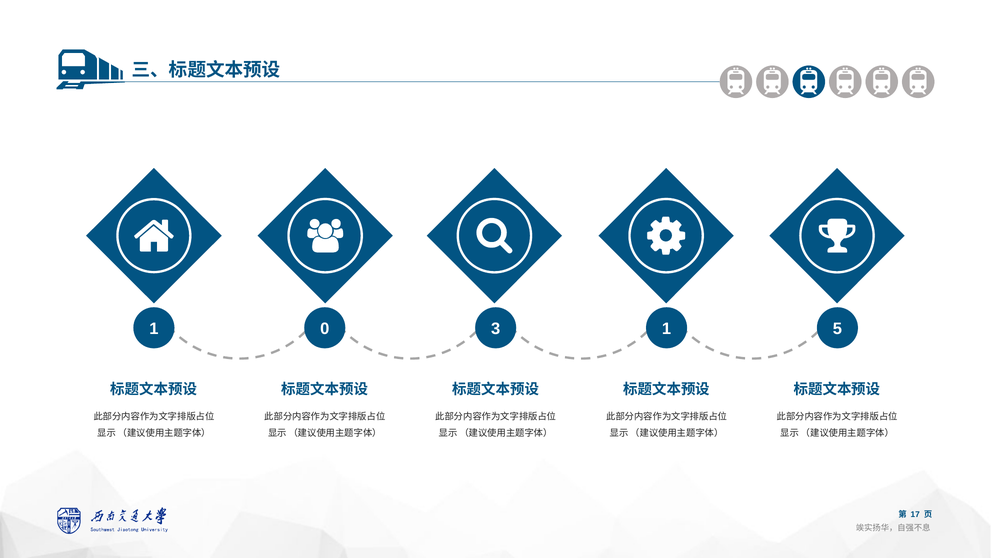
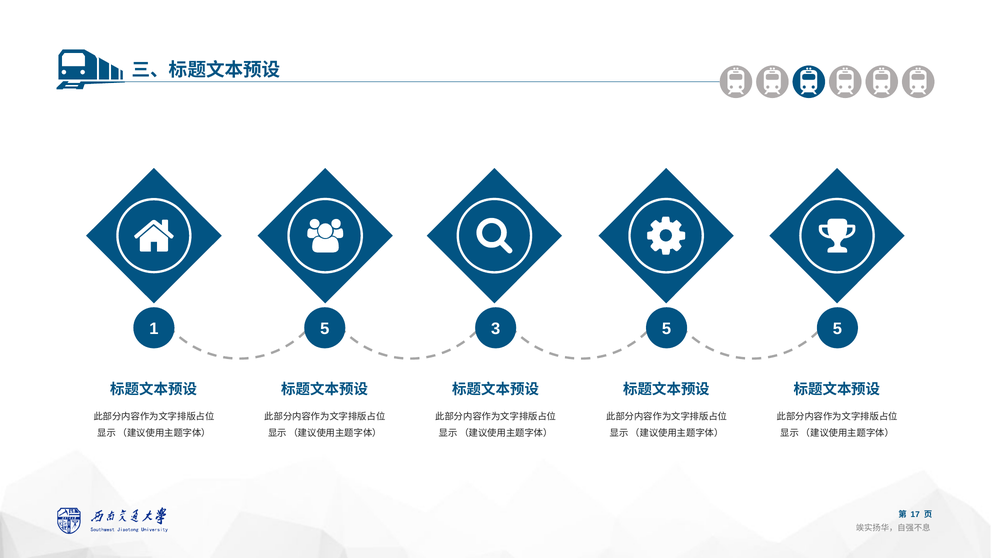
1 0: 0 -> 5 (325, 329)
3 1: 1 -> 5 (667, 329)
